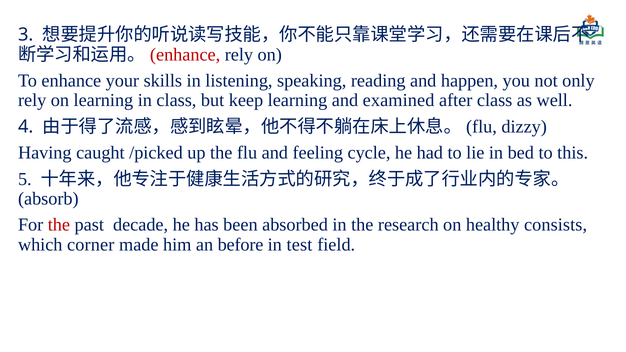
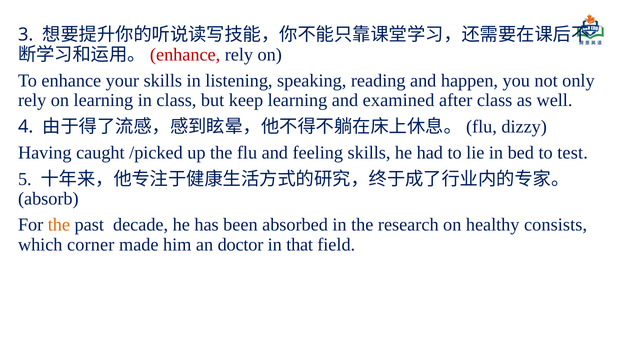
feeling cycle: cycle -> skills (369, 153)
this: this -> test (573, 153)
the colour: red -> orange (59, 225)
before: before -> doctor (241, 245)
test: test -> that (300, 245)
